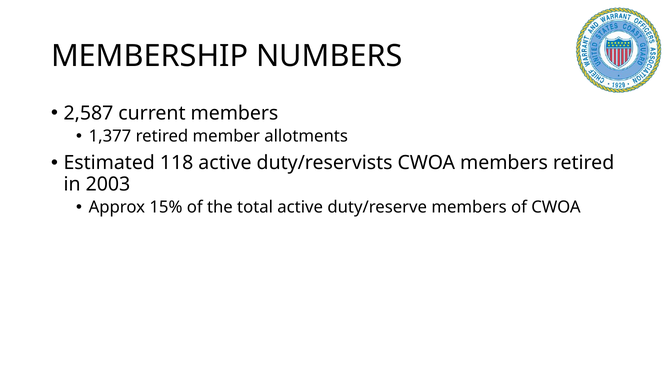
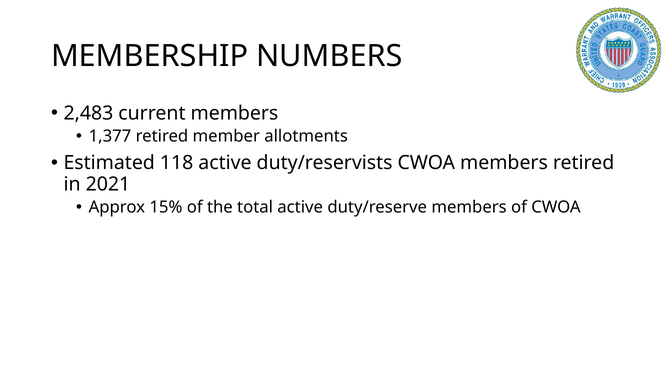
2,587: 2,587 -> 2,483 (88, 113)
2003: 2003 -> 2021 (108, 184)
